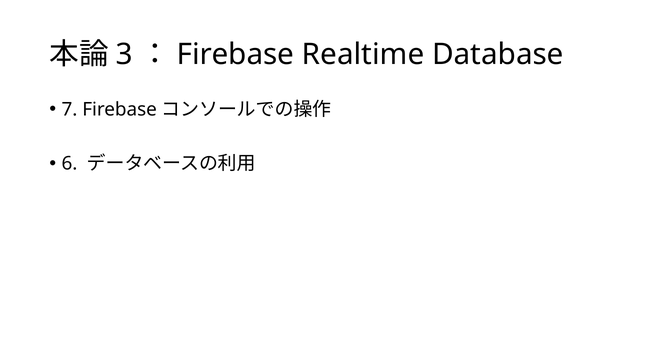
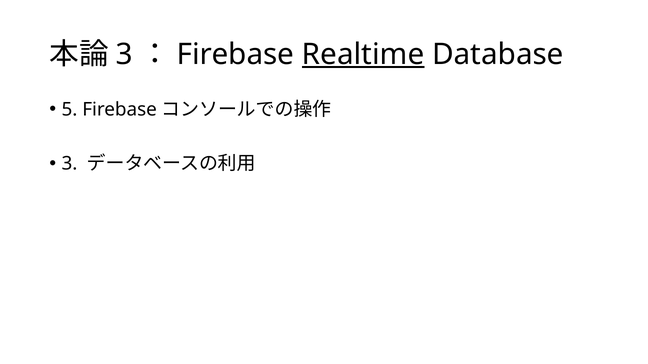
Realtime underline: none -> present (363, 54)
7: 7 -> 5 (69, 110)
6: 6 -> 3 (69, 164)
